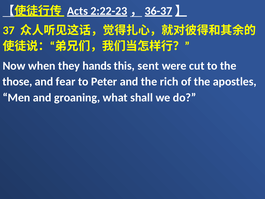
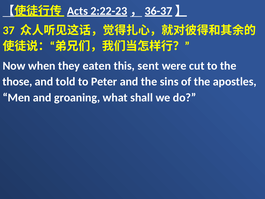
hands: hands -> eaten (97, 66)
fear: fear -> told (66, 82)
rich: rich -> sins (169, 82)
